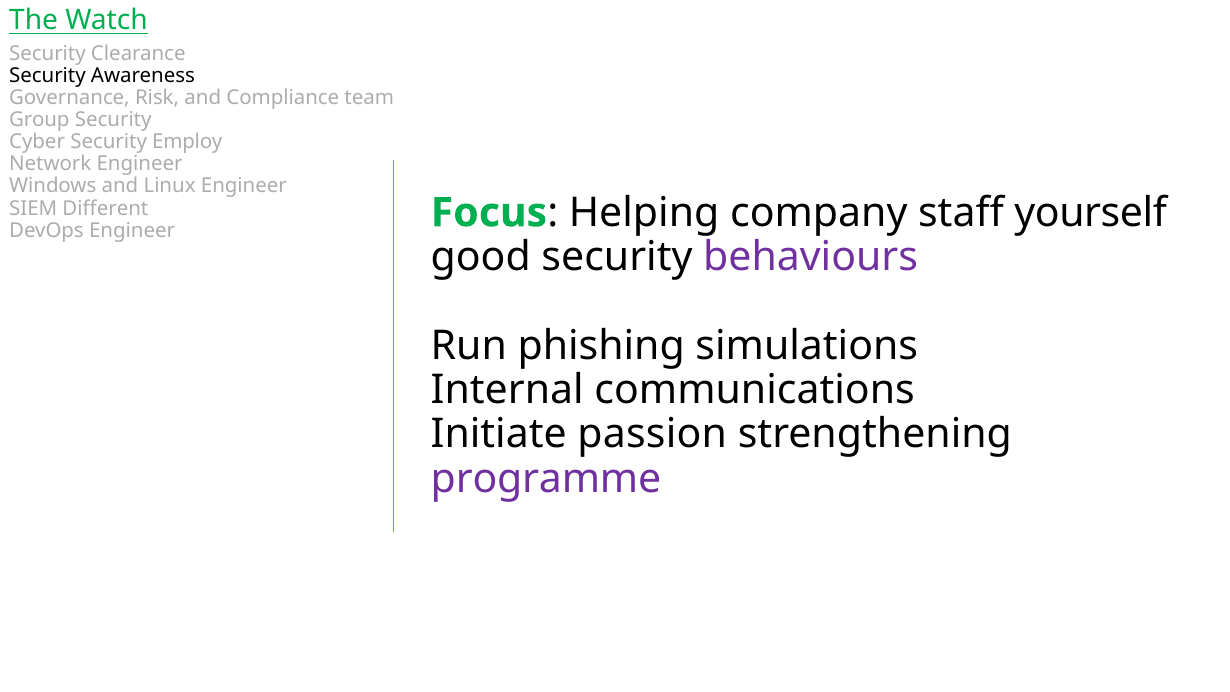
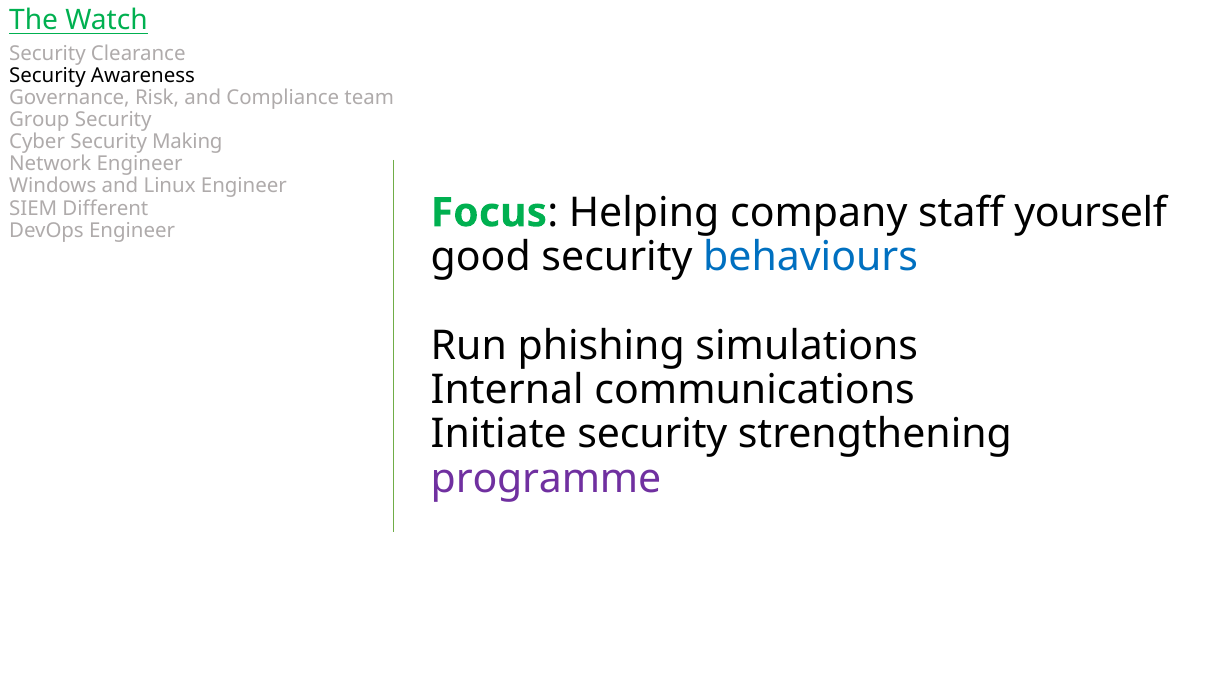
Employ: Employ -> Making (187, 142)
behaviours colour: purple -> blue (811, 257)
Initiate passion: passion -> security (652, 434)
